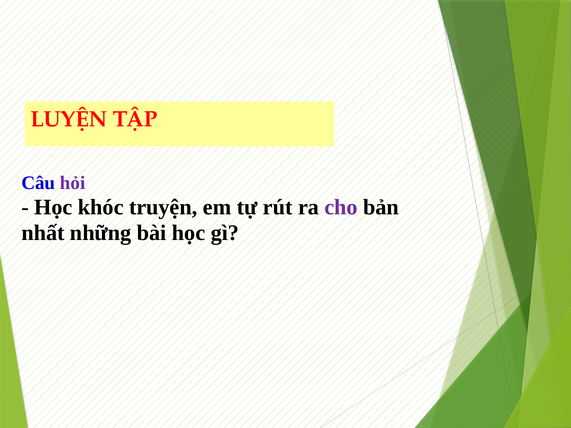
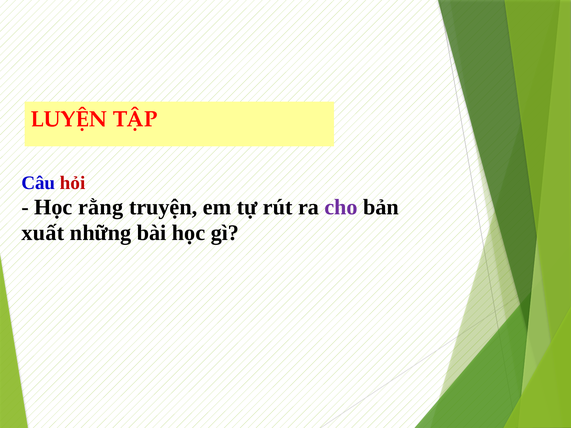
hỏi colour: purple -> red (73, 183)
khóc: khóc -> rằng (101, 207)
nhất: nhất -> xuất (43, 233)
